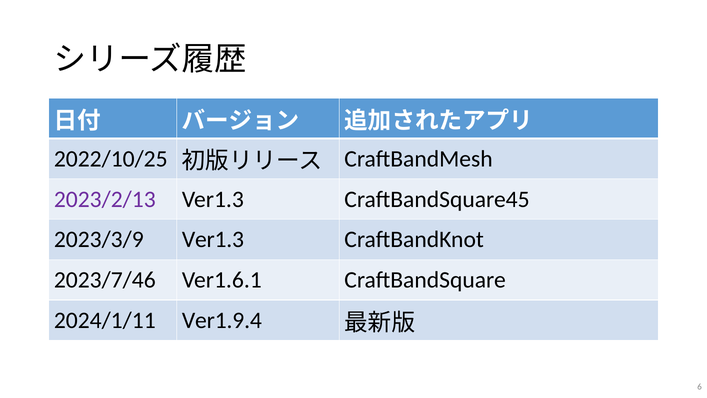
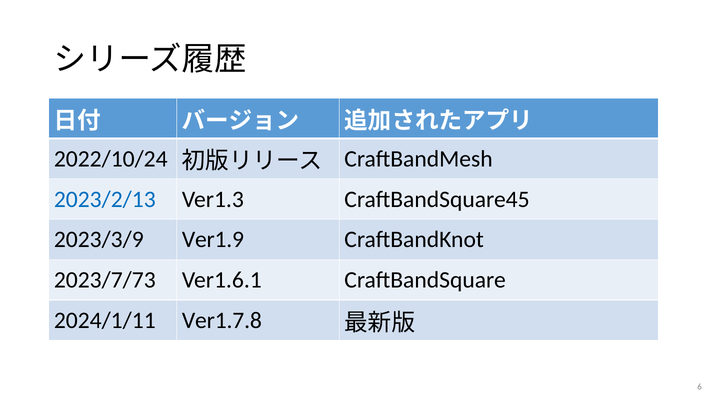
2022/10/25: 2022/10/25 -> 2022/10/24 (111, 159)
2023/2/13 colour: purple -> blue (105, 199)
2023/3/9 Ver1.3: Ver1.3 -> Ver1.9 (213, 240)
2023/7/46: 2023/7/46 -> 2023/7/73 (105, 280)
Ver1.9.4: Ver1.9.4 -> Ver1.7.8 (222, 320)
